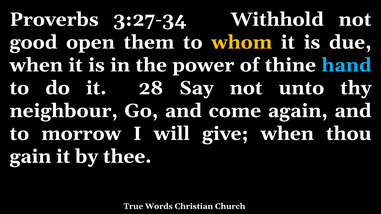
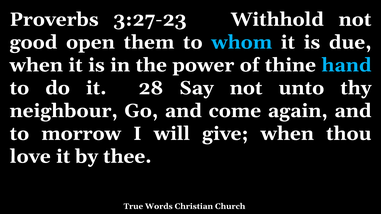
3:27-34: 3:27-34 -> 3:27-23 (150, 20)
whom colour: yellow -> light blue (242, 42)
gain: gain -> love (30, 157)
